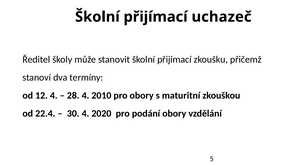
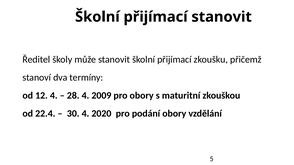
přijímací uchazeč: uchazeč -> stanovit (222, 17)
2010: 2010 -> 2009 (101, 96)
